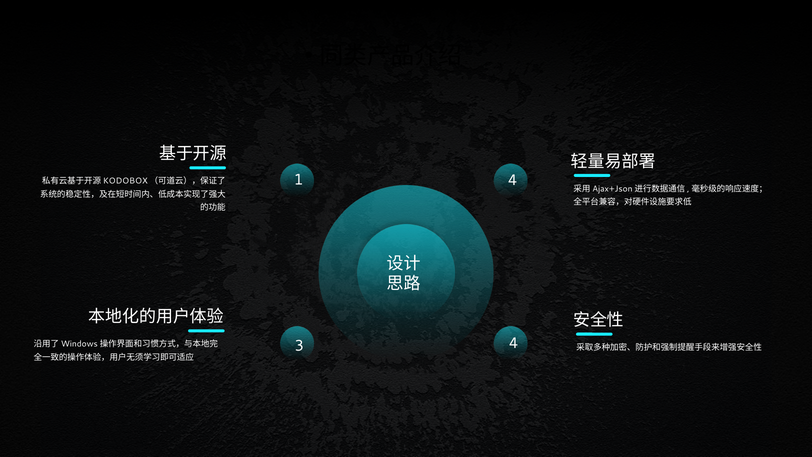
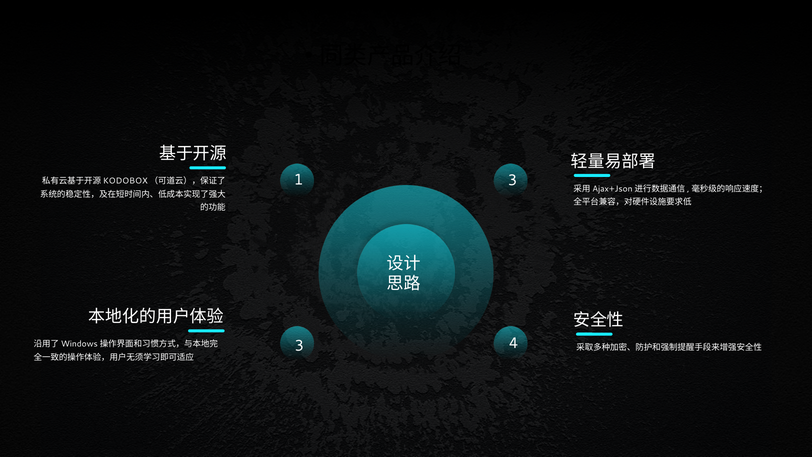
1 4: 4 -> 3 (513, 180)
